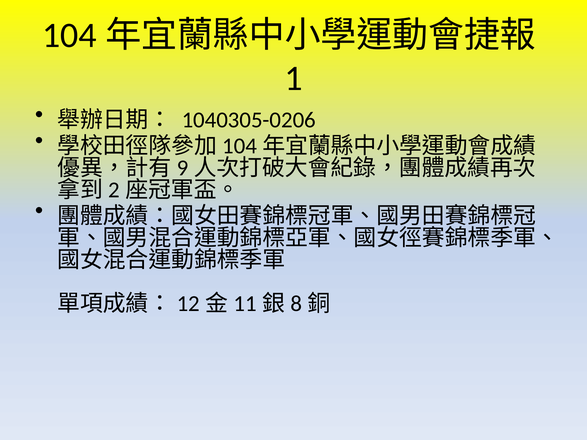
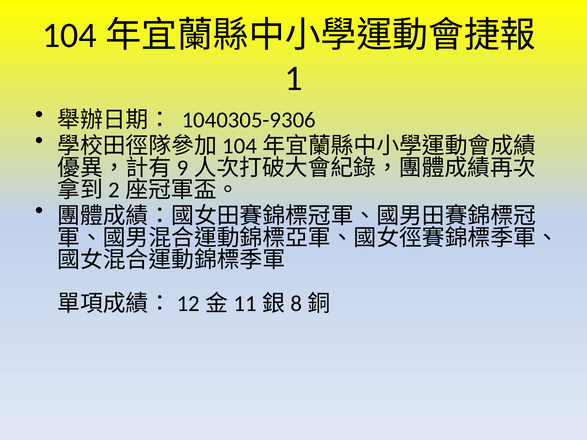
1040305-0206: 1040305-0206 -> 1040305-9306 (249, 120)
